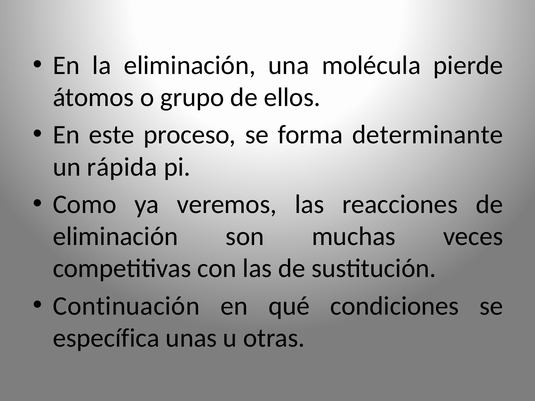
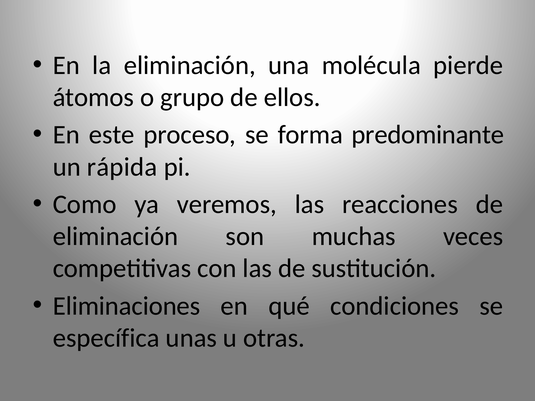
determinante: determinante -> predominante (428, 135)
Continuación: Continuación -> Eliminaciones (127, 306)
